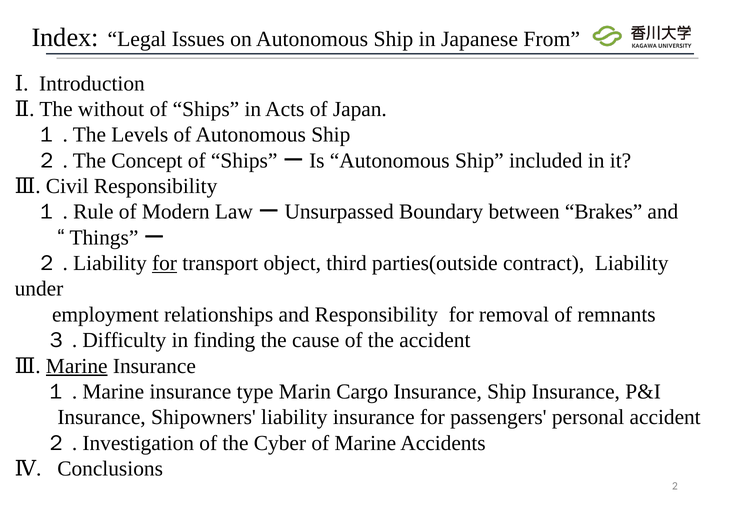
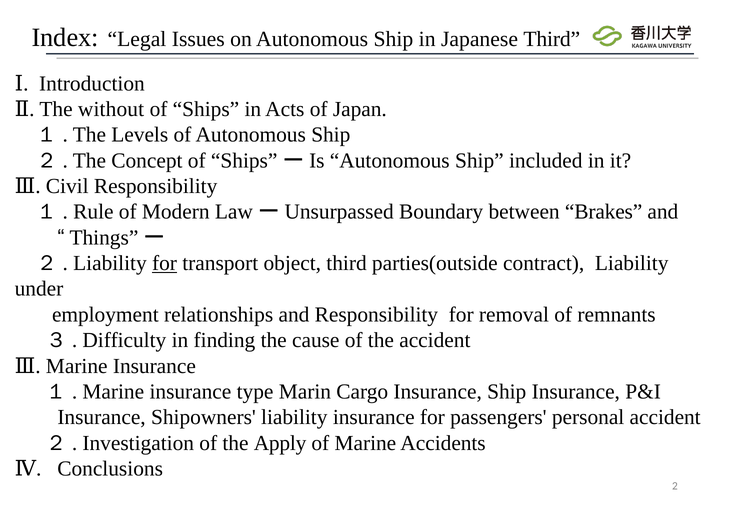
Japanese From: From -> Third (552, 39)
Marine underline: present -> none (77, 366)
Cyber: Cyber -> Apply (280, 443)
